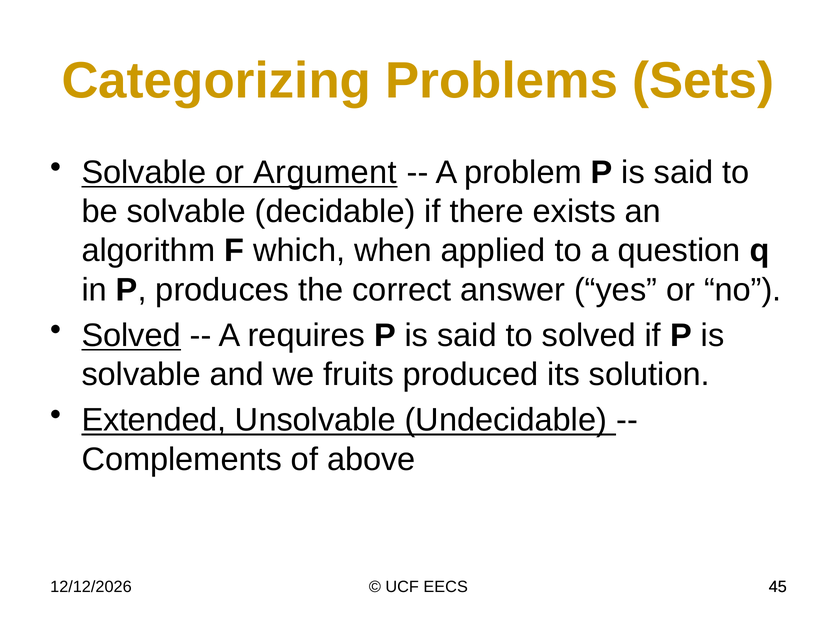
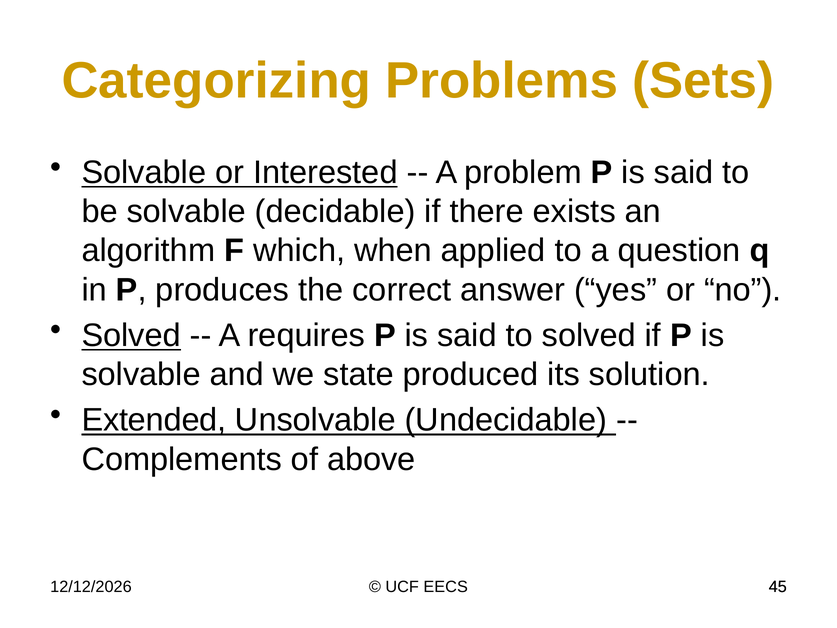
Argument: Argument -> Interested (325, 172)
fruits: fruits -> state (359, 374)
